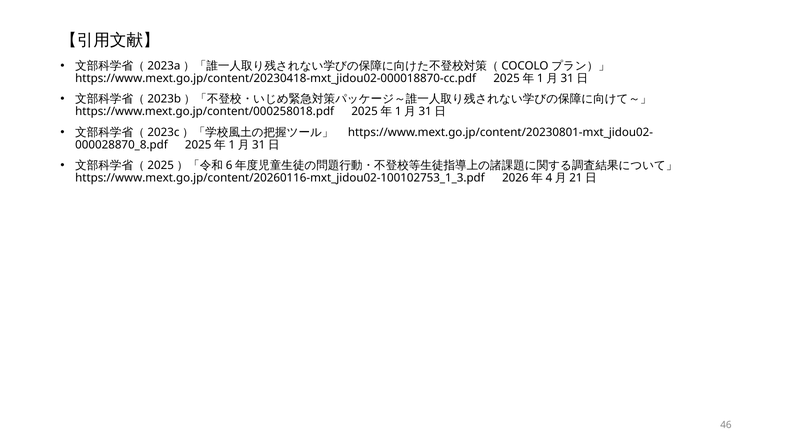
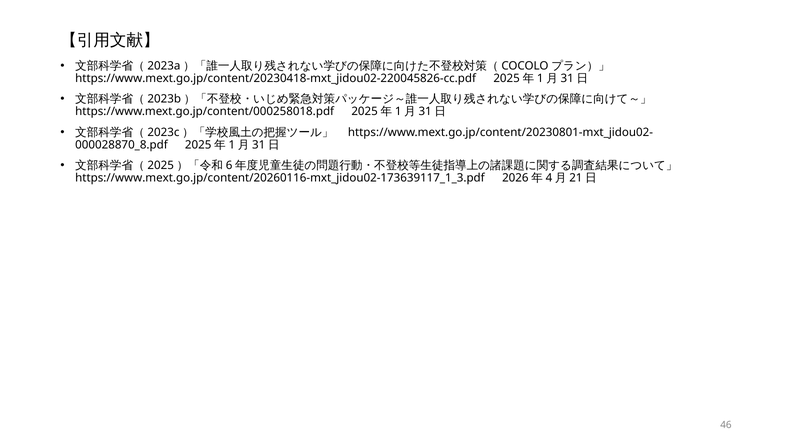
https://www.mext.go.jp/content/20230418-mxt_jidou02-000018870-cc.pdf: https://www.mext.go.jp/content/20230418-mxt_jidou02-000018870-cc.pdf -> https://www.mext.go.jp/content/20230418-mxt_jidou02-220045826-cc.pdf (276, 78)
https://www.mext.go.jp/content/20260116-mxt_jidou02-100102753_1_3.pdf: https://www.mext.go.jp/content/20260116-mxt_jidou02-100102753_1_3.pdf -> https://www.mext.go.jp/content/20260116-mxt_jidou02-173639117_1_3.pdf (280, 178)
